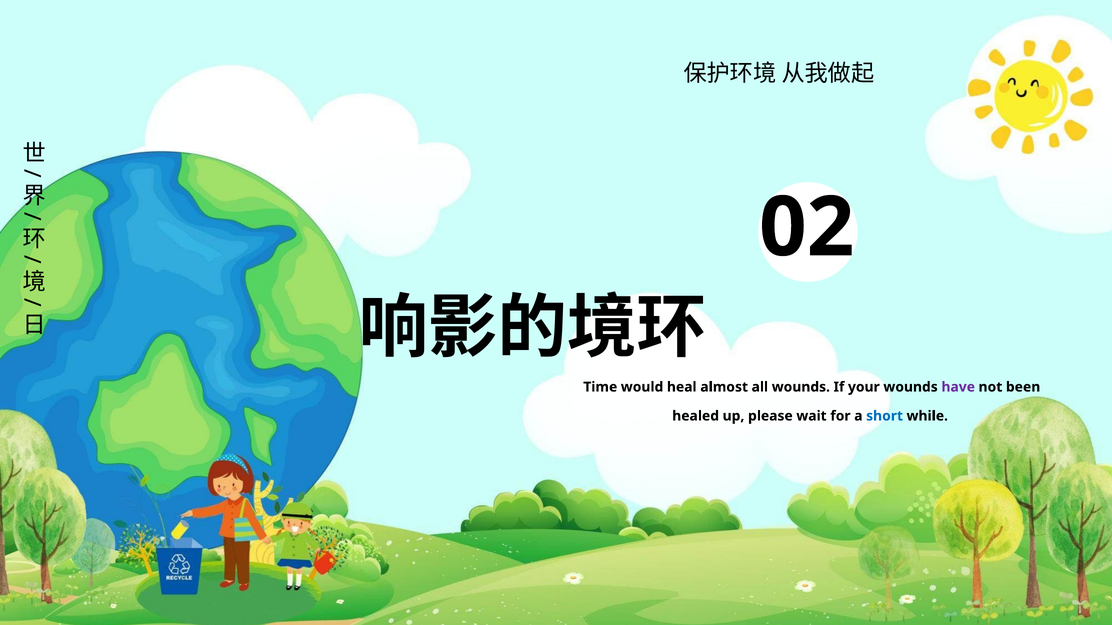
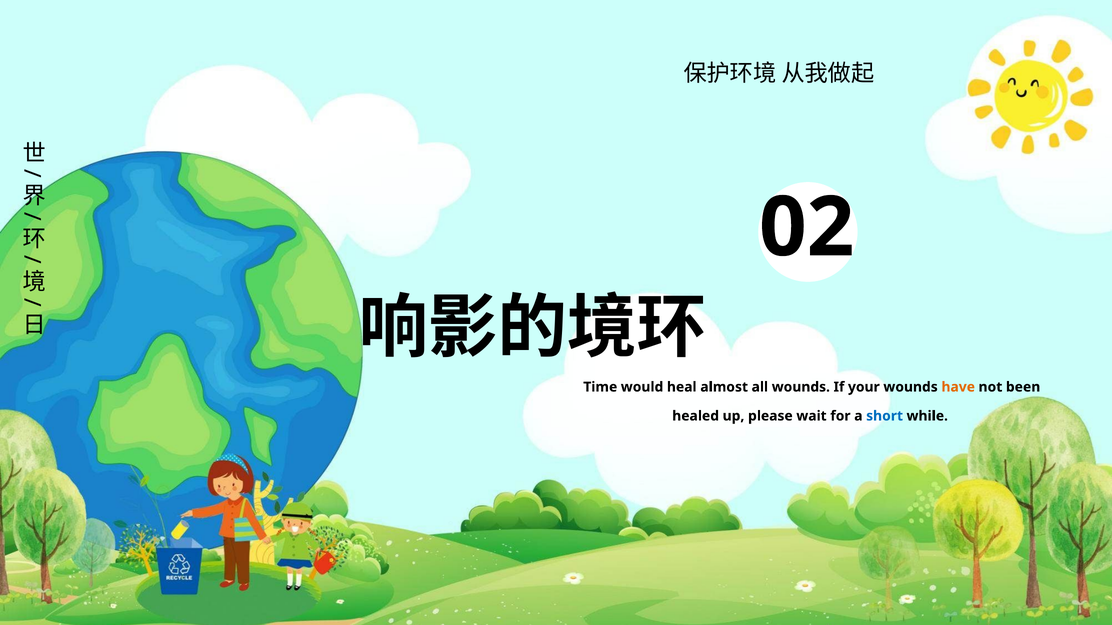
have colour: purple -> orange (958, 387)
